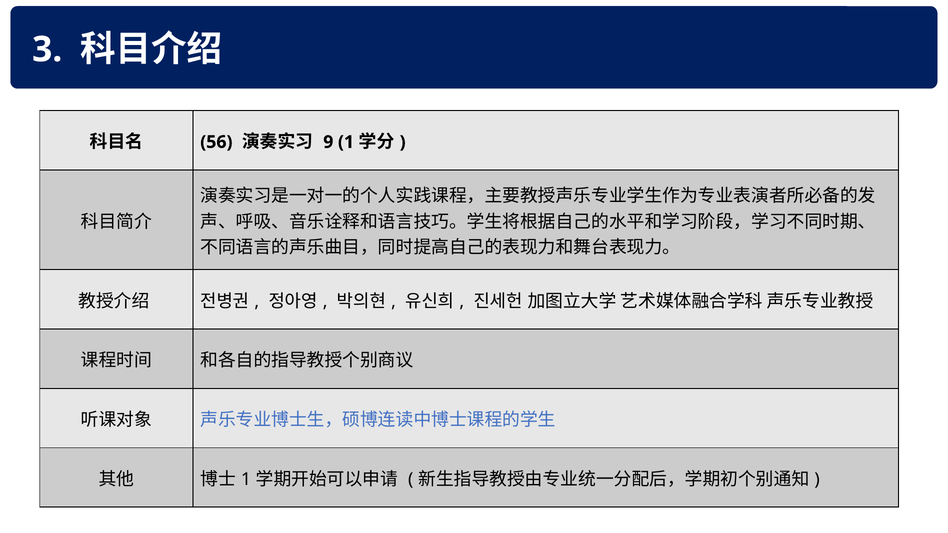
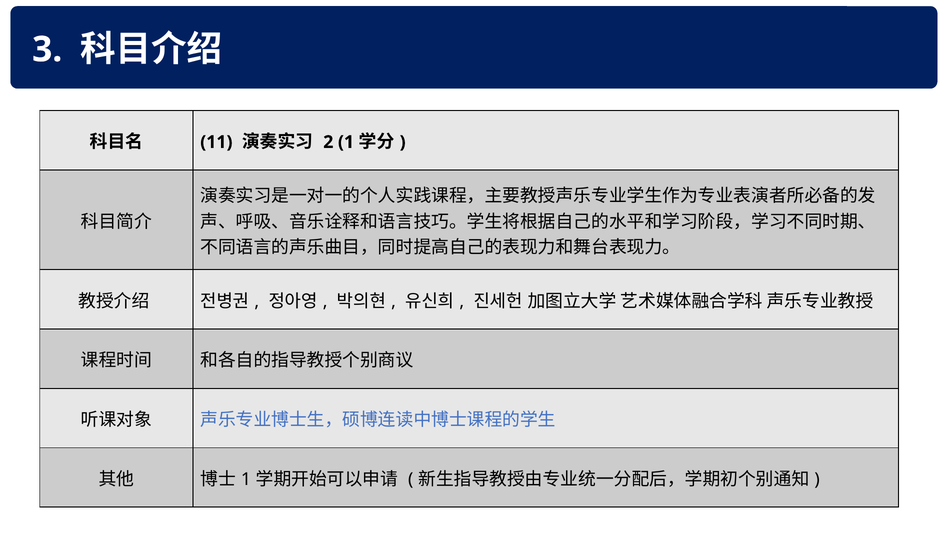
56: 56 -> 11 (216, 142)
9: 9 -> 2 (328, 142)
